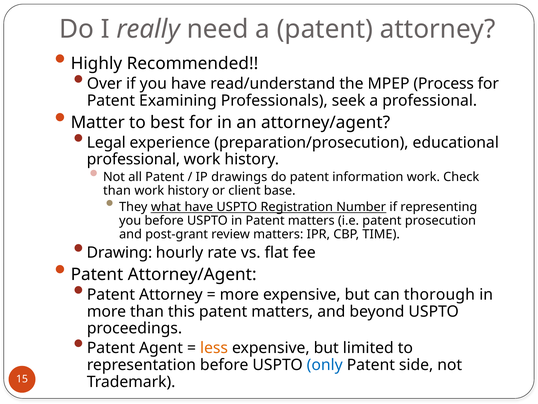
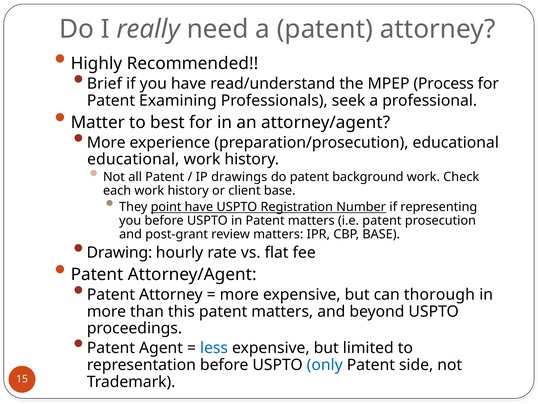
Over: Over -> Brief (104, 84)
Legal: Legal -> More (106, 142)
professional: professional -> educational (133, 159)
information: information -> background (368, 177)
than: than -> each (117, 190)
what: what -> point (166, 207)
CBP TIME: TIME -> BASE (381, 234)
less colour: orange -> blue (214, 347)
